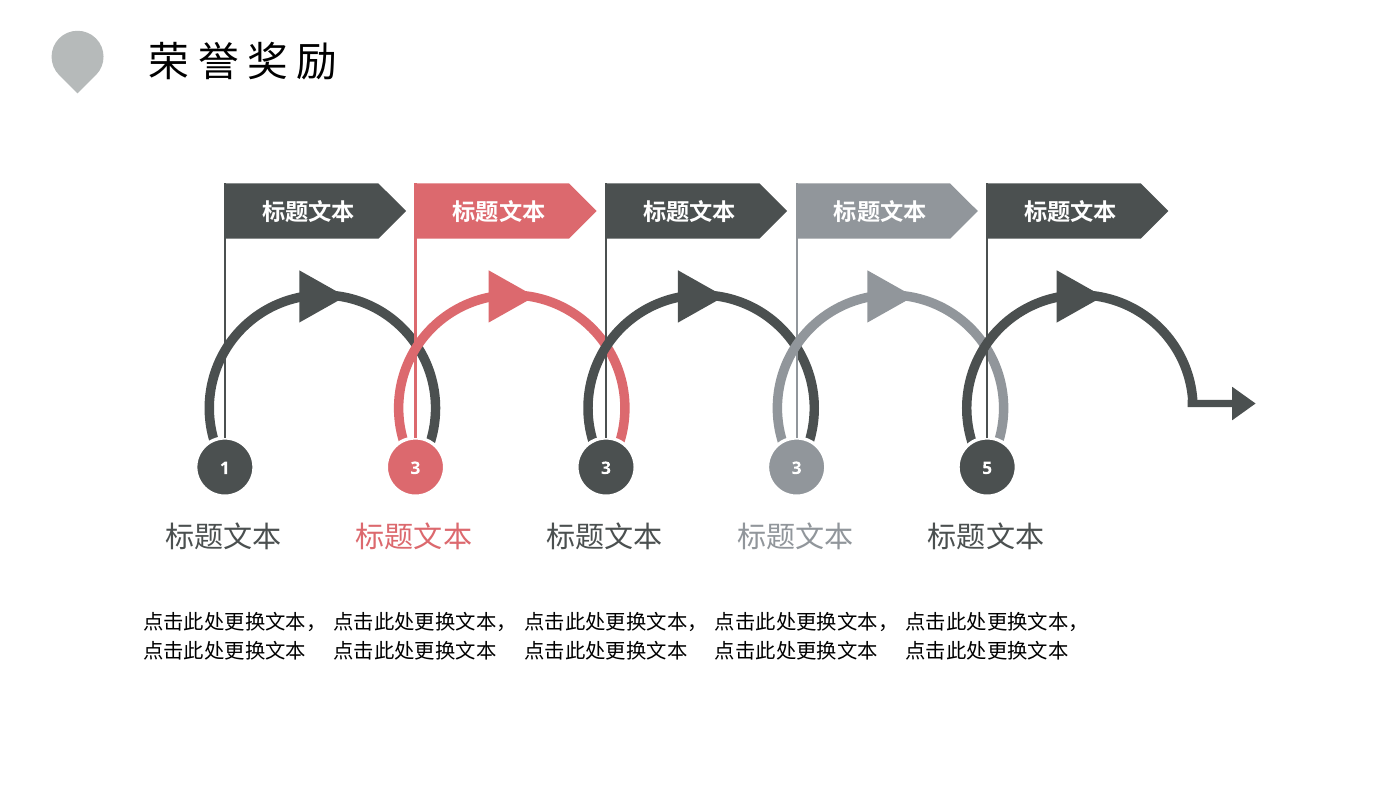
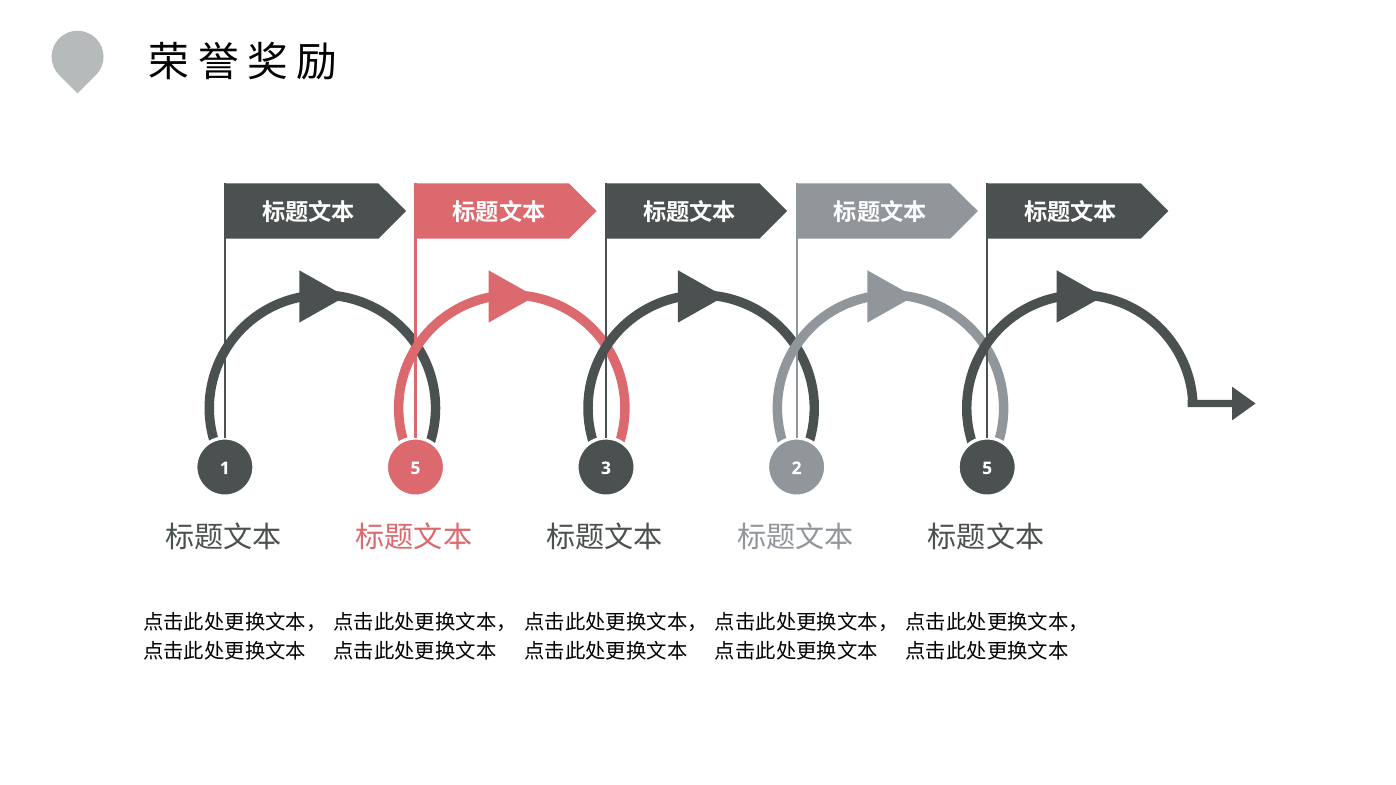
1 3: 3 -> 5 (415, 468)
3: 3 -> 2 (797, 468)
